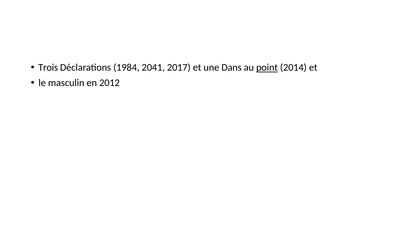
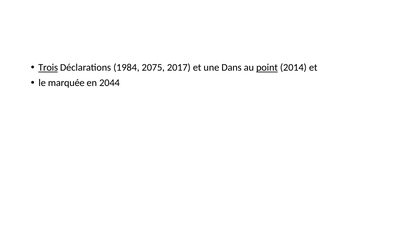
Trois underline: none -> present (48, 68)
2041: 2041 -> 2075 (153, 68)
masculin: masculin -> marquée (66, 83)
2012: 2012 -> 2044 (110, 83)
